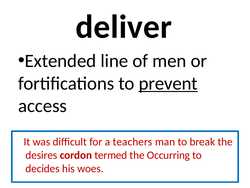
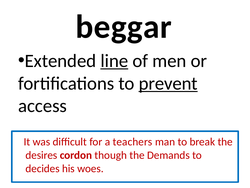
deliver: deliver -> beggar (124, 27)
line underline: none -> present (114, 61)
termed: termed -> though (111, 155)
Occurring: Occurring -> Demands (168, 155)
